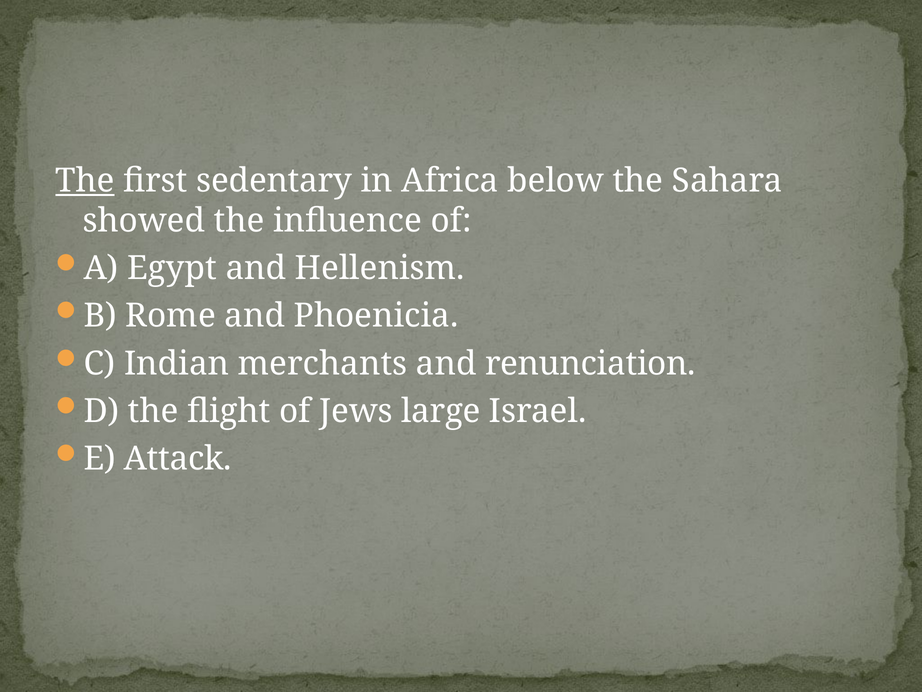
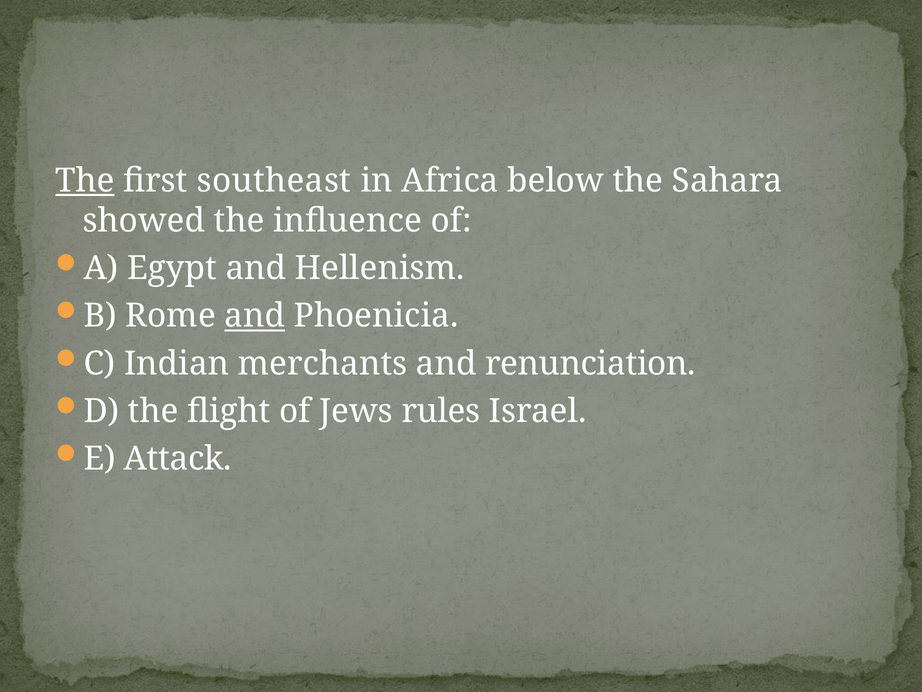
sedentary: sedentary -> southeast (274, 181)
and underline: none -> present (255, 316)
large: large -> rules (441, 411)
